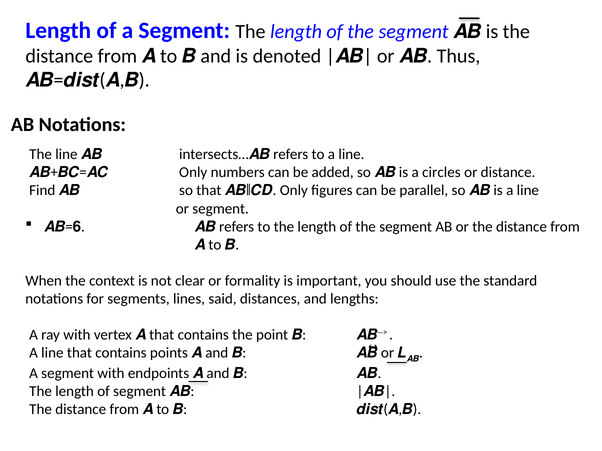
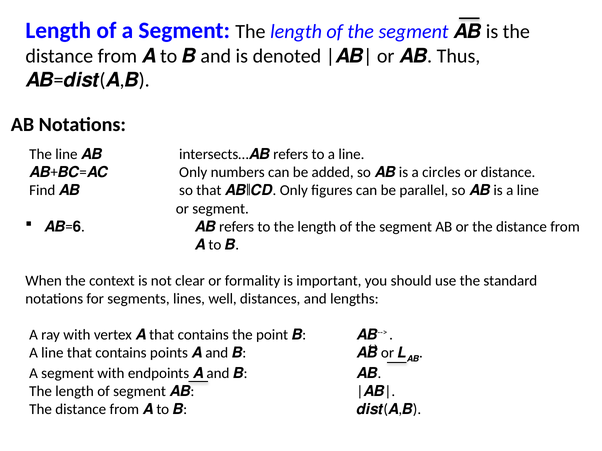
said: said -> well (223, 299)
